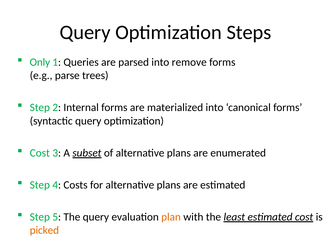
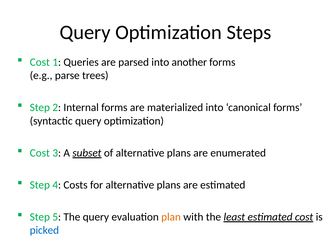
Only: Only -> Cost (40, 62)
remove: remove -> another (189, 62)
picked colour: orange -> blue (44, 230)
